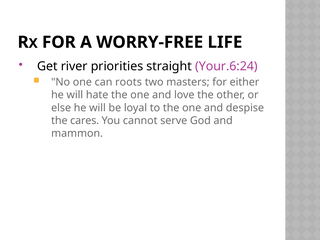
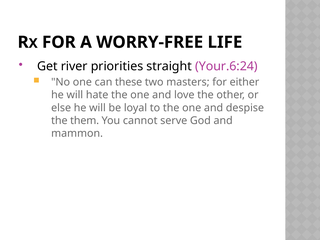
roots: roots -> these (129, 82)
cares: cares -> them (85, 121)
